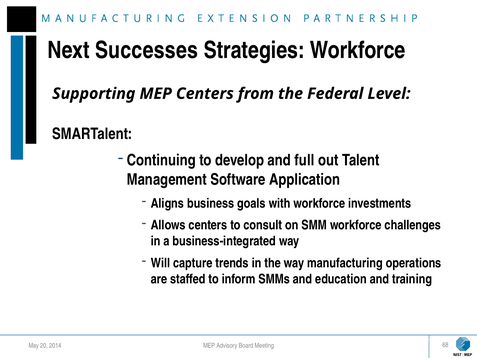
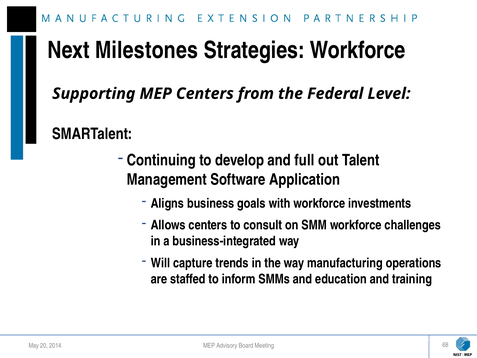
Successes: Successes -> Milestones (147, 50)
